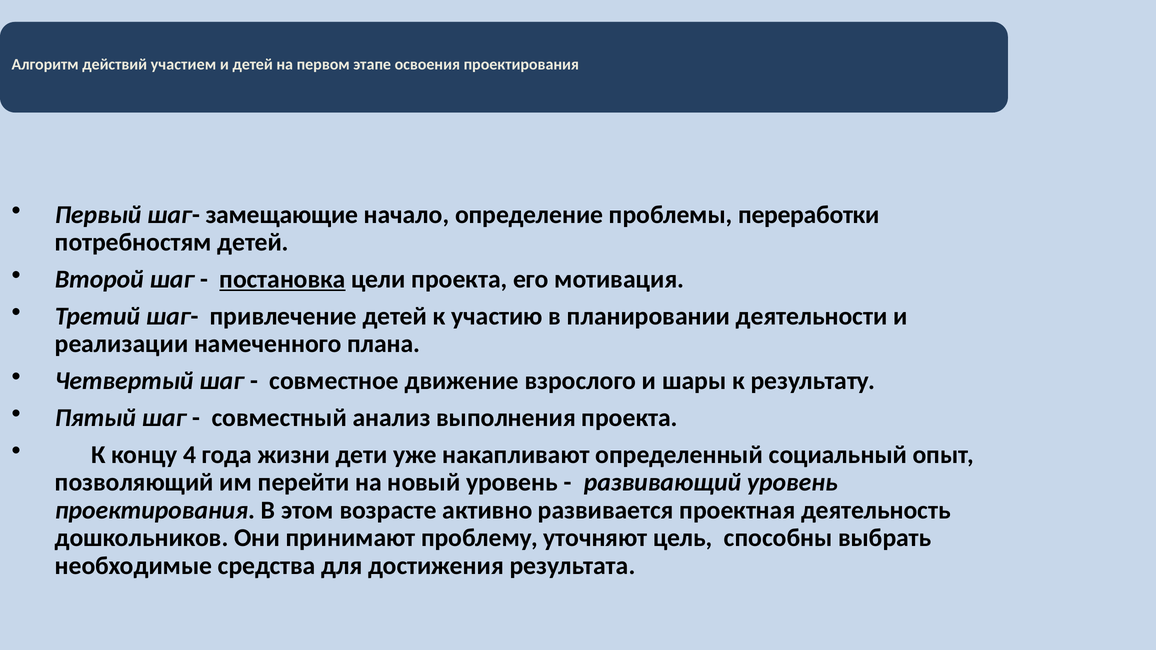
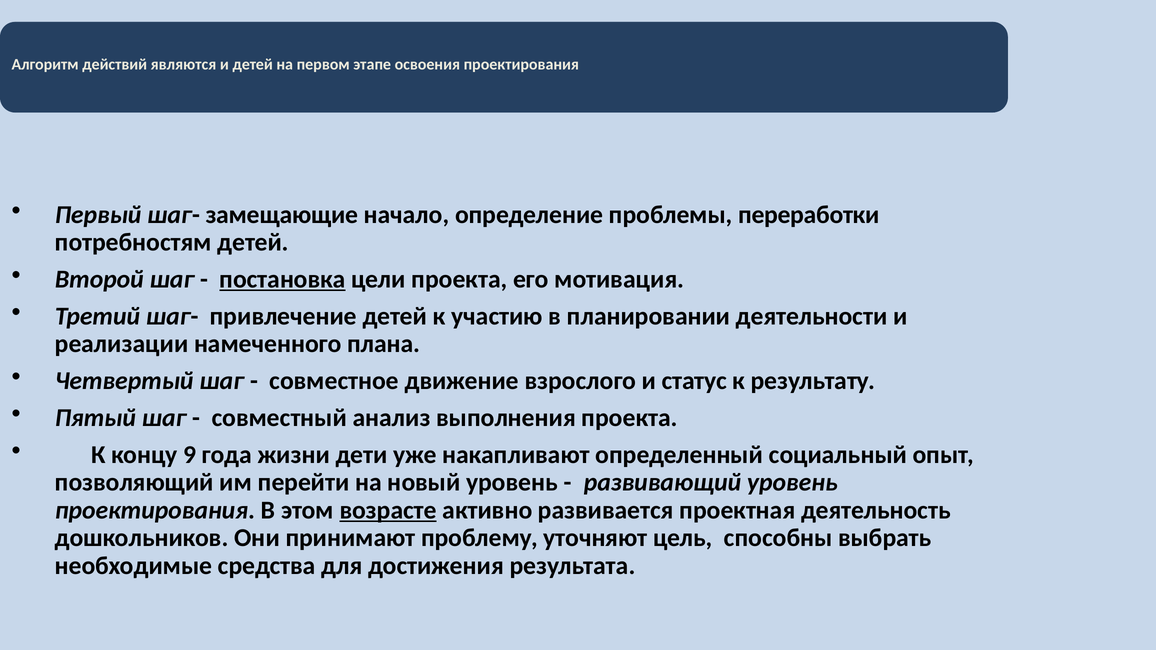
участием: участием -> являются (183, 65)
шары: шары -> статус (694, 381)
4: 4 -> 9 (190, 455)
возрасте underline: none -> present (388, 510)
